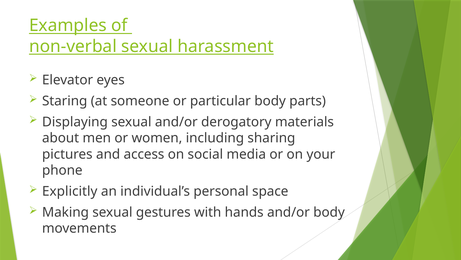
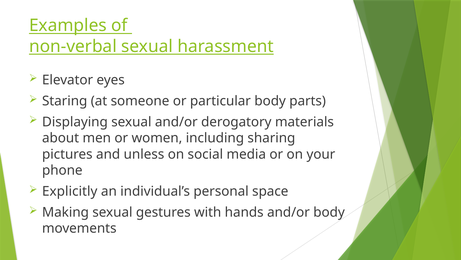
access: access -> unless (144, 154)
